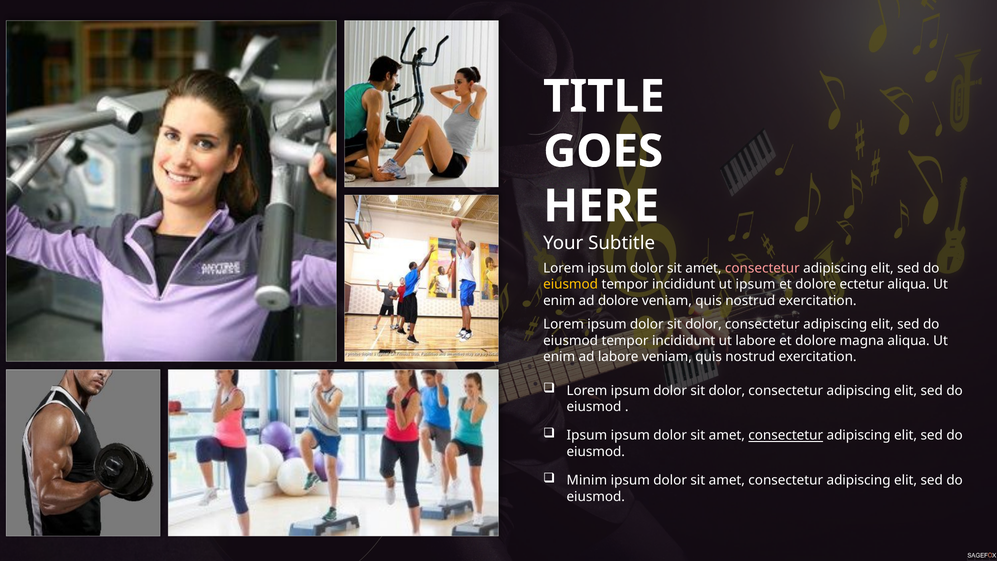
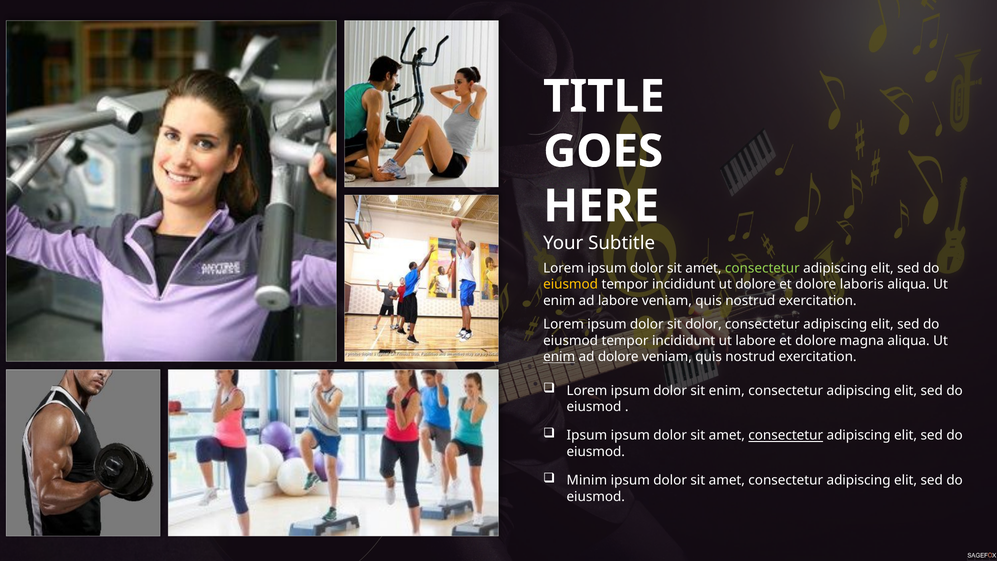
consectetur colour: pink -> light green (762, 268)
ut ipsum: ipsum -> dolore (756, 284)
ectetur: ectetur -> laboris (862, 284)
ad dolore: dolore -> labore (618, 301)
enim underline: none -> present (559, 357)
ad labore: labore -> dolore (618, 357)
dolor: dolor -> enim (727, 390)
